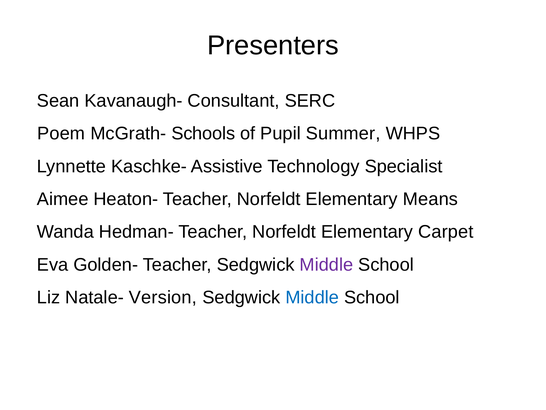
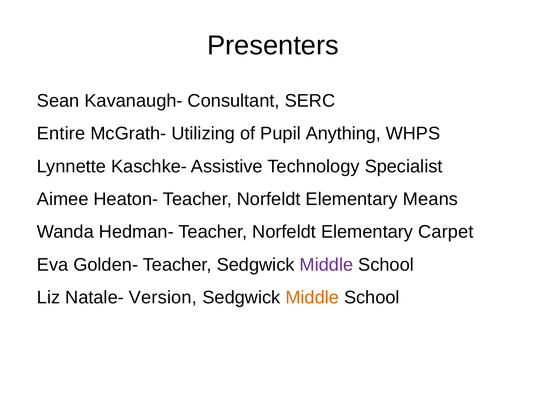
Poem: Poem -> Entire (61, 133)
Schools: Schools -> Utilizing (203, 133)
Summer: Summer -> Anything (343, 133)
Middle colour: blue -> orange (312, 297)
